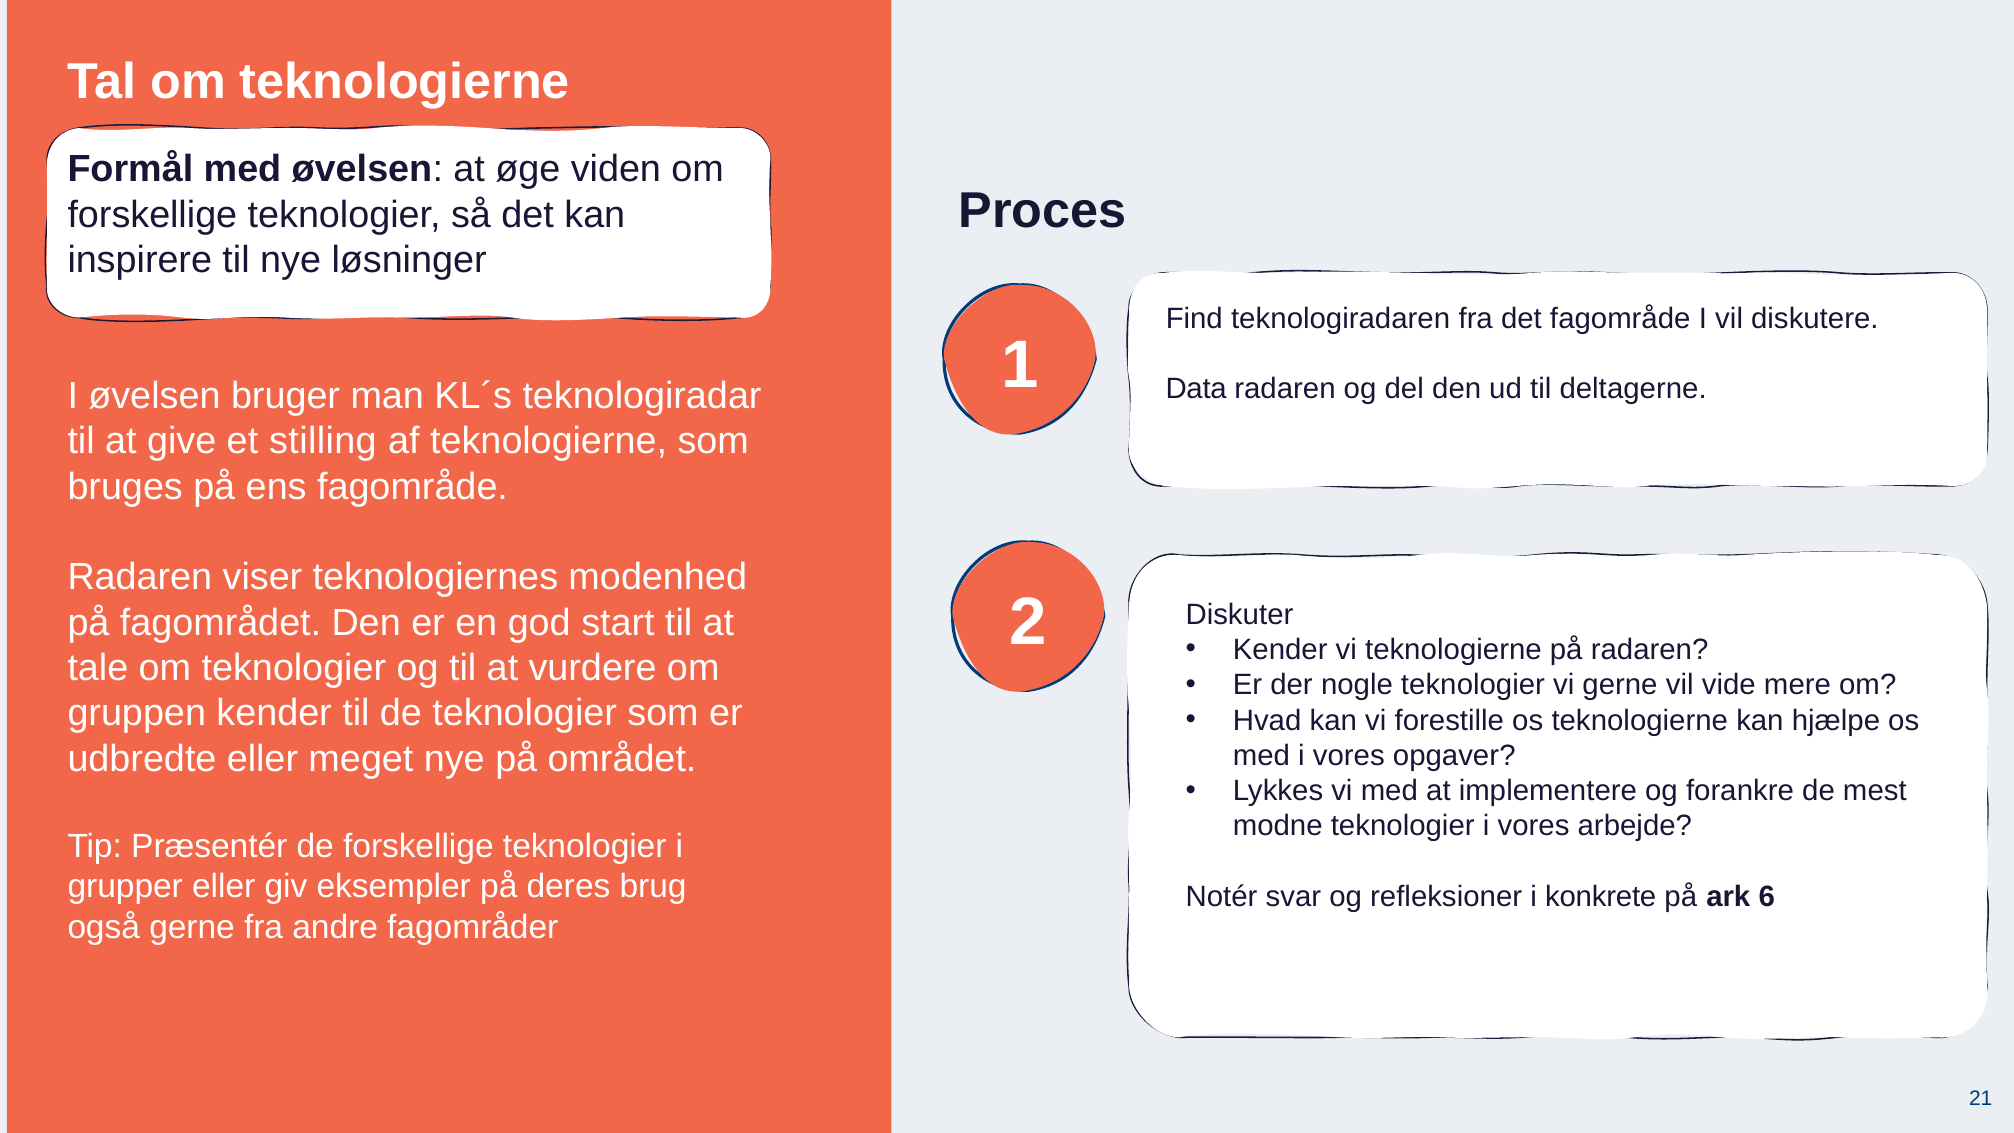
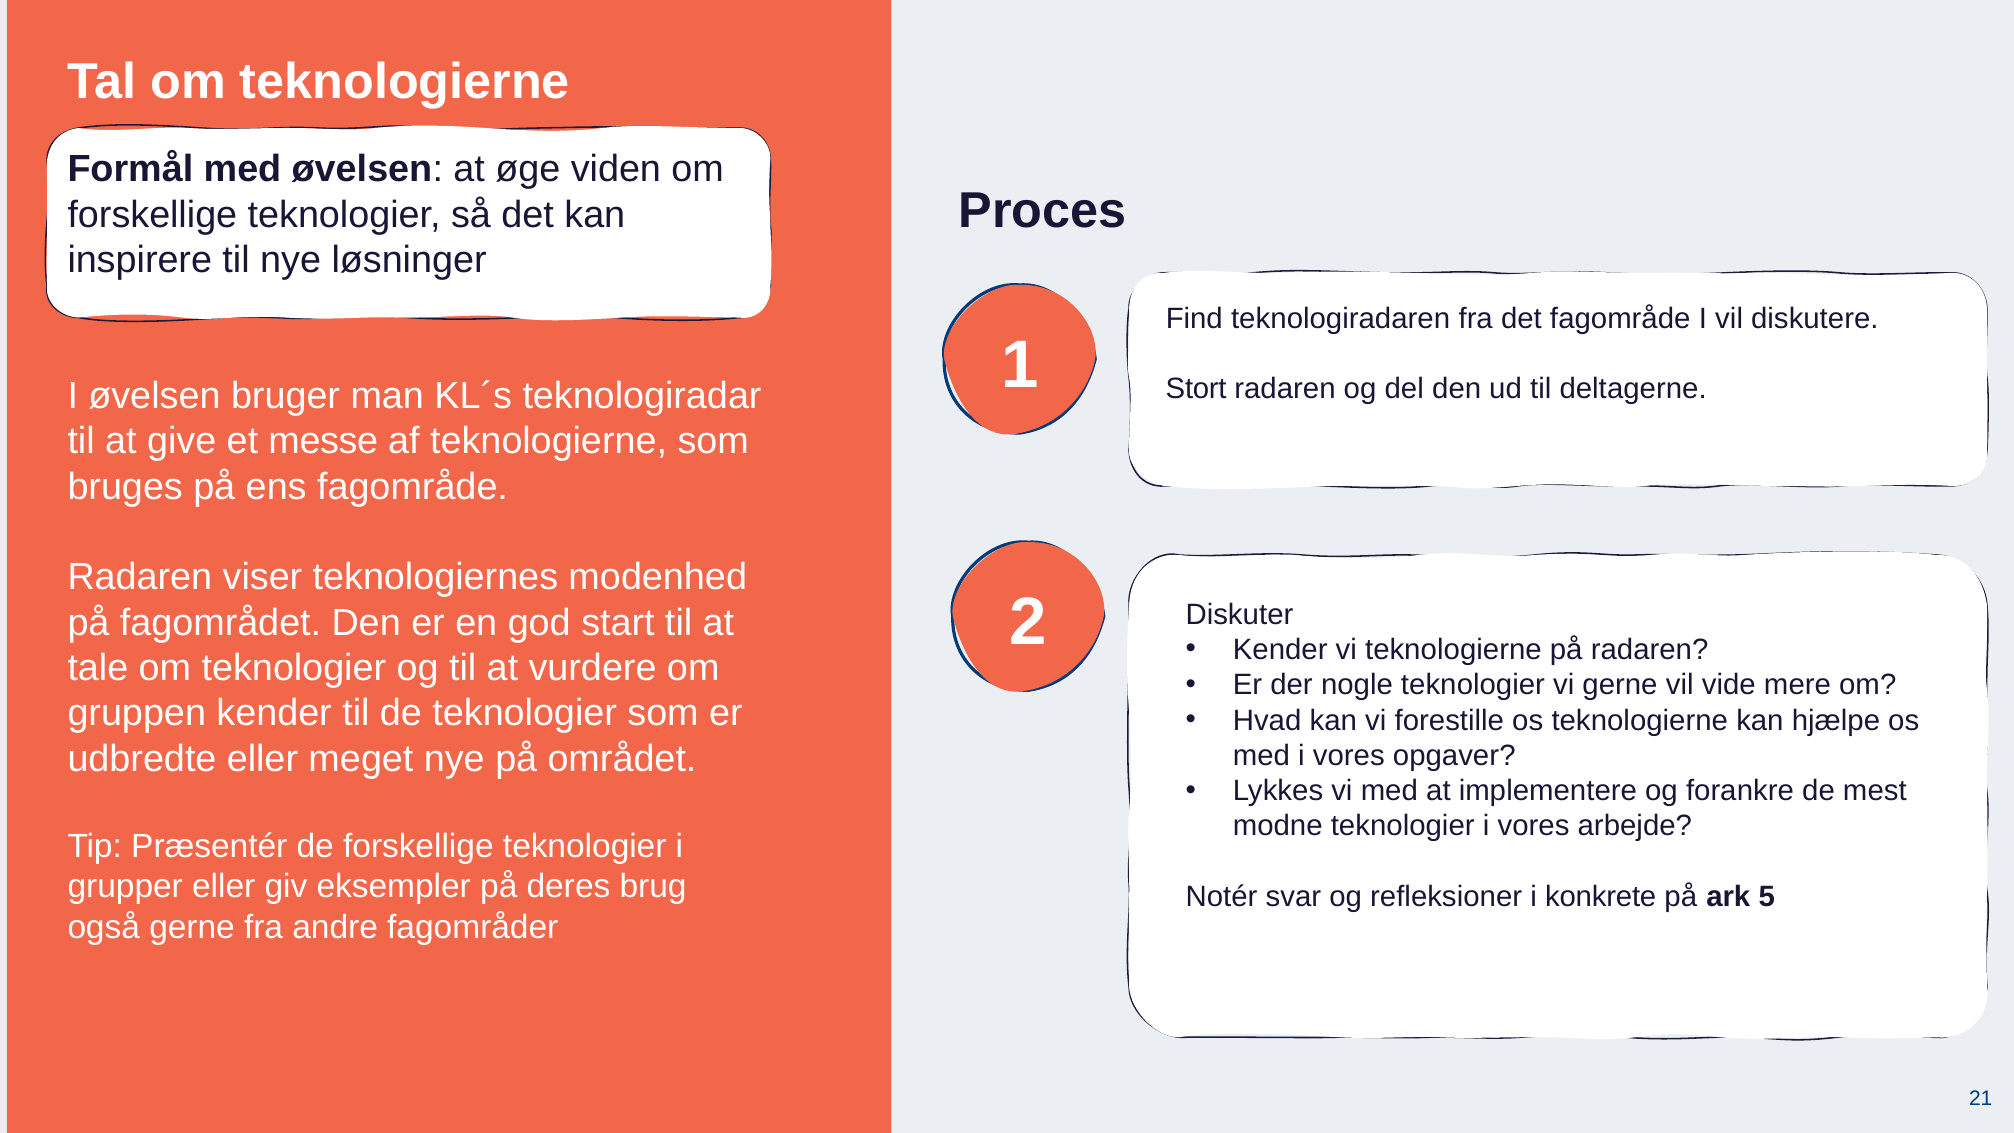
Data: Data -> Stort (1196, 389)
stilling: stilling -> messe (323, 441)
6: 6 -> 5 (1767, 897)
